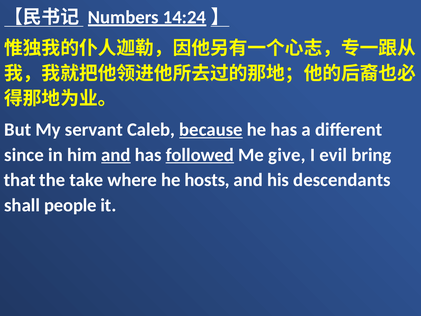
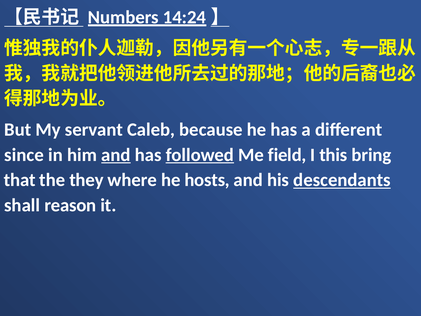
because underline: present -> none (211, 130)
give: give -> field (287, 155)
evil: evil -> this (333, 155)
take: take -> they (86, 180)
descendants underline: none -> present (342, 180)
people: people -> reason (70, 205)
